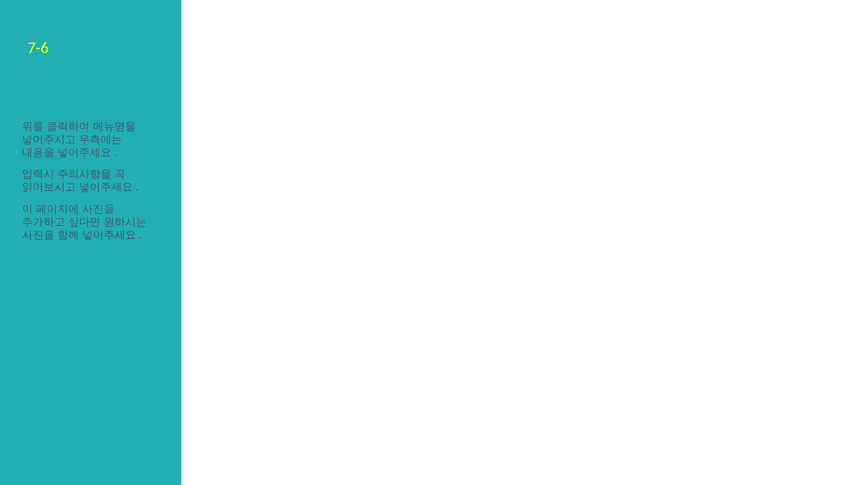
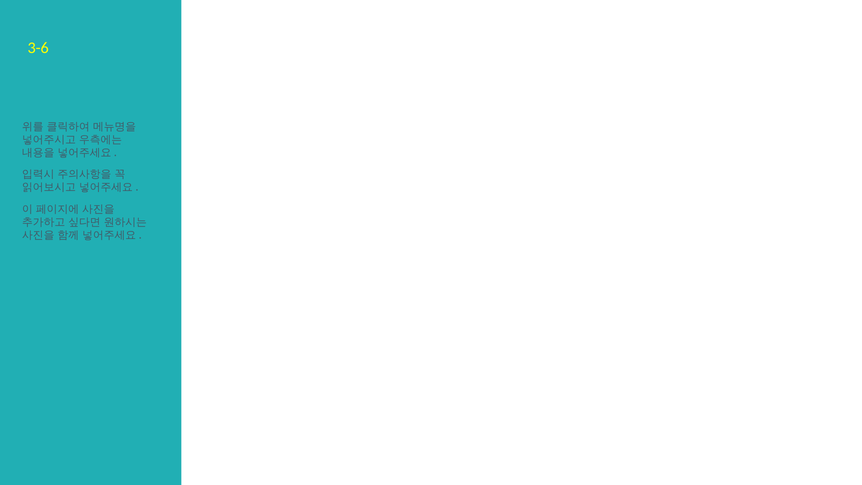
7-6: 7-6 -> 3-6 (38, 48)
